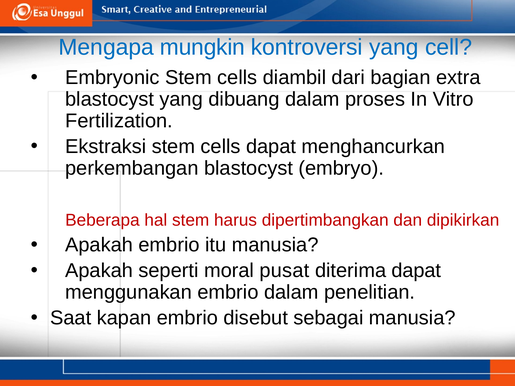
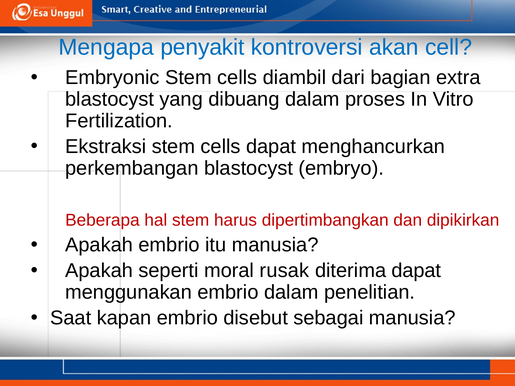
mungkin: mungkin -> penyakit (202, 47)
kontroversi yang: yang -> akan (394, 47)
pusat: pusat -> rusak (284, 271)
